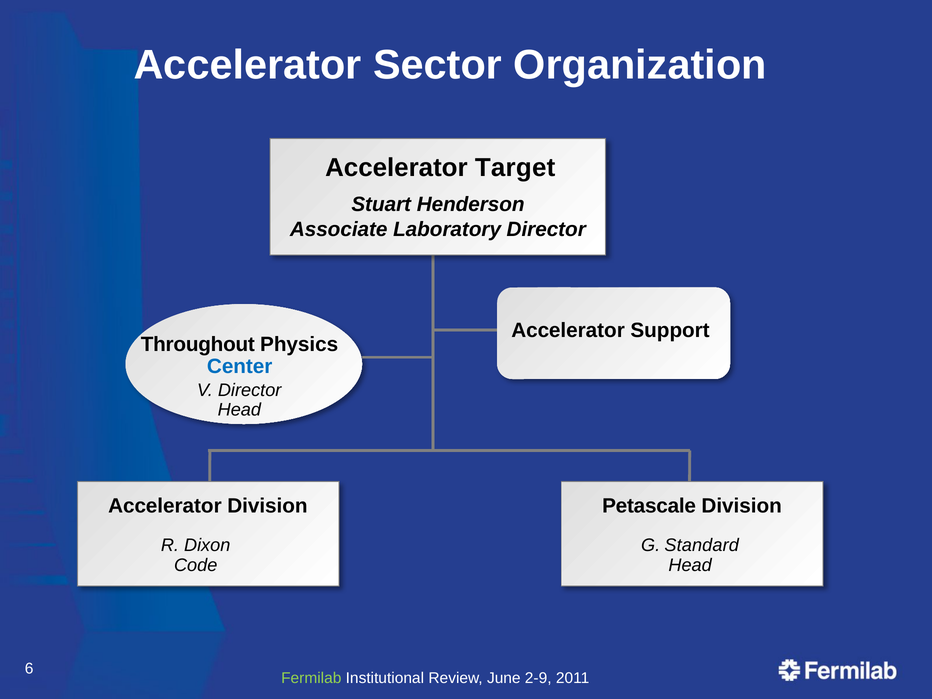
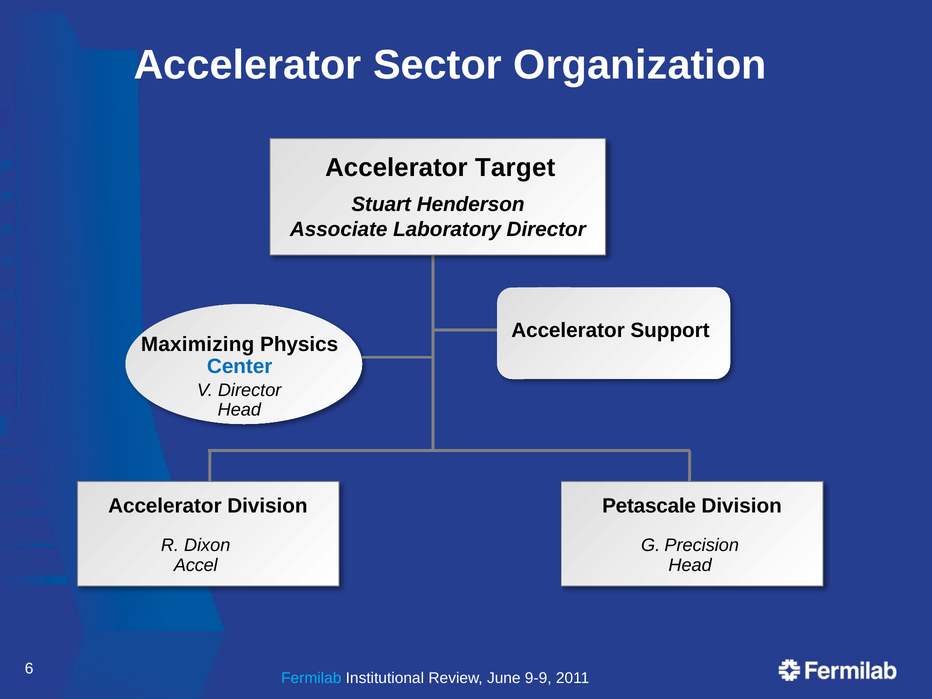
Throughout: Throughout -> Maximizing (198, 344)
Standard: Standard -> Precision (702, 545)
Code: Code -> Accel (196, 565)
Fermilab colour: light green -> light blue (311, 678)
2-9: 2-9 -> 9-9 (538, 678)
